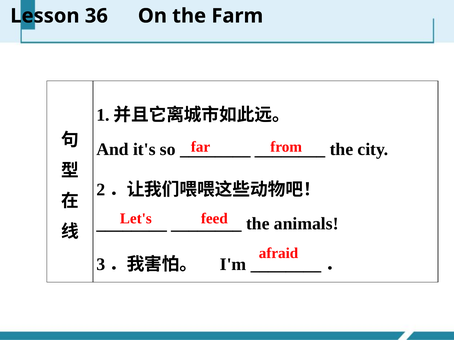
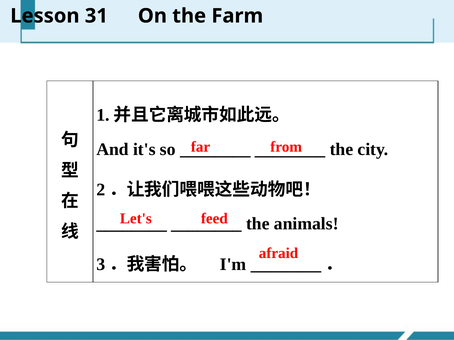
36: 36 -> 31 (96, 16)
